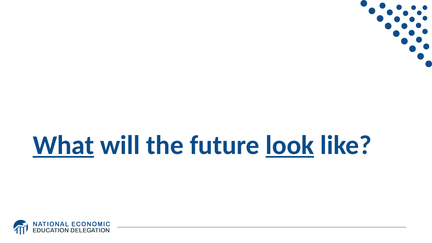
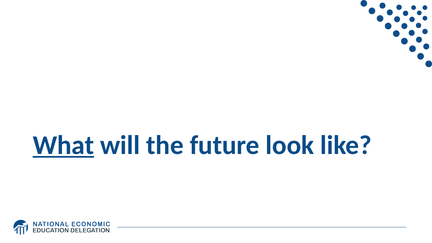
look underline: present -> none (290, 145)
